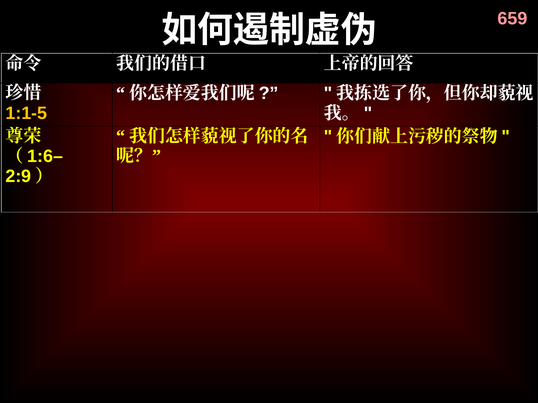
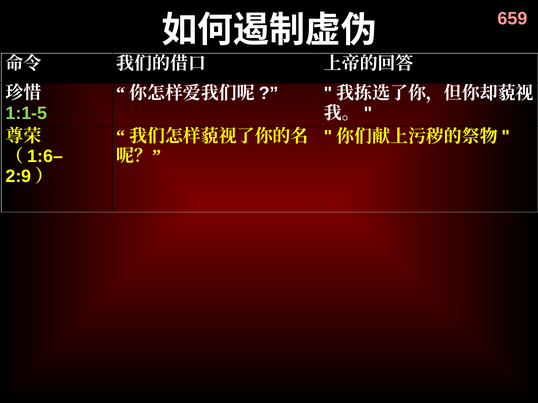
1:1-5 colour: yellow -> light green (26, 113)
